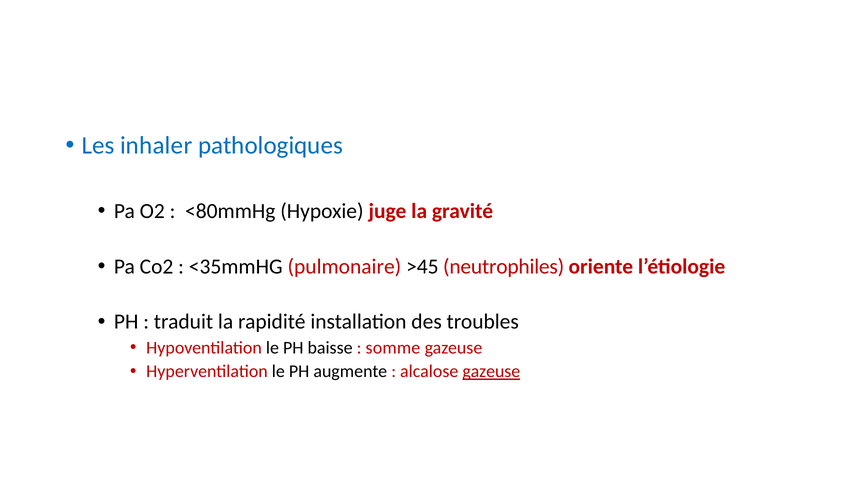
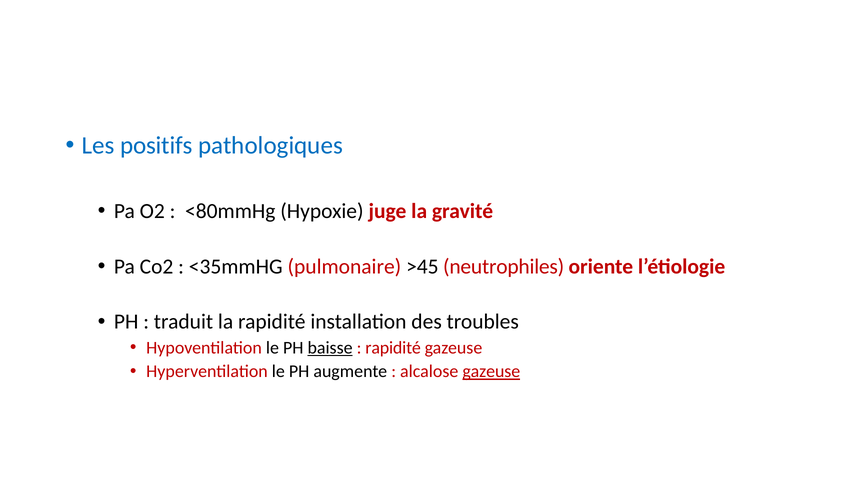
inhaler: inhaler -> positifs (156, 145)
baisse underline: none -> present (330, 347)
somme: somme -> rapidité (393, 347)
